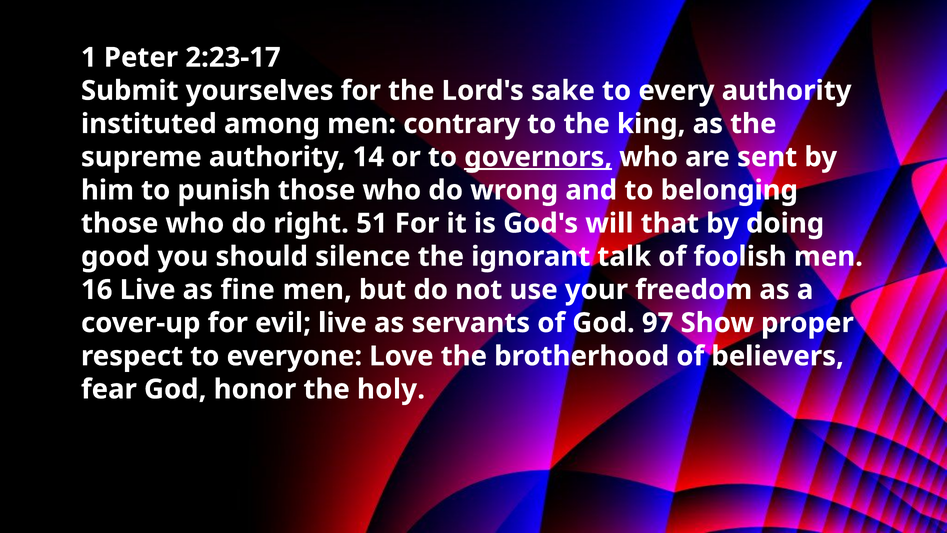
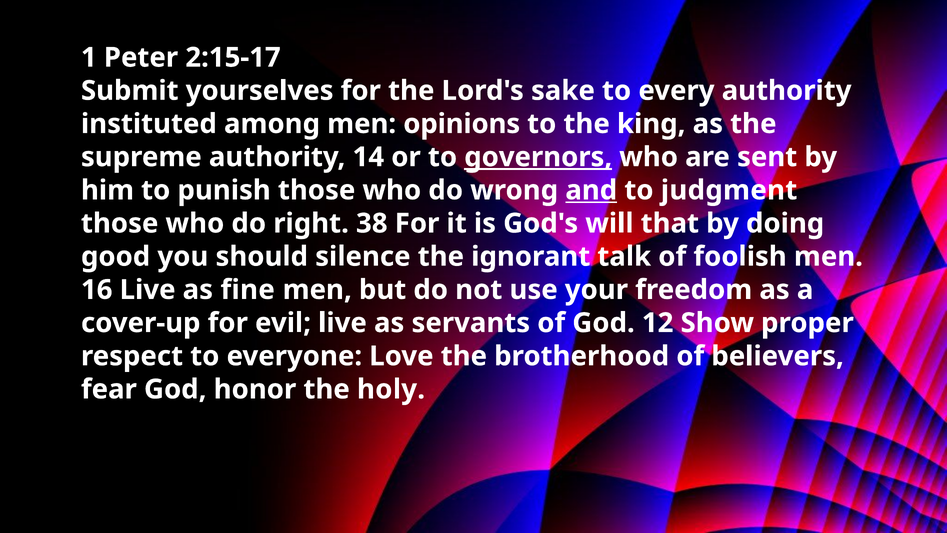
2:23-17: 2:23-17 -> 2:15-17 (233, 57)
contrary: contrary -> opinions (462, 124)
and underline: none -> present (591, 190)
belonging: belonging -> judgment (729, 190)
51: 51 -> 38 (372, 223)
97: 97 -> 12 (658, 323)
